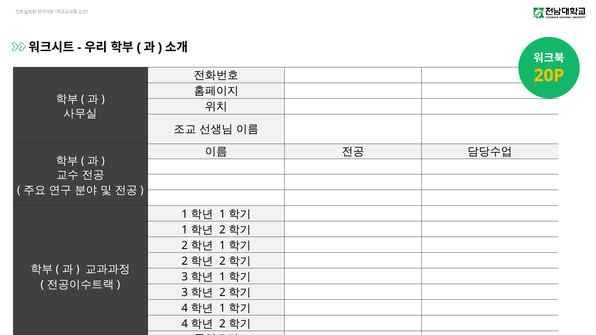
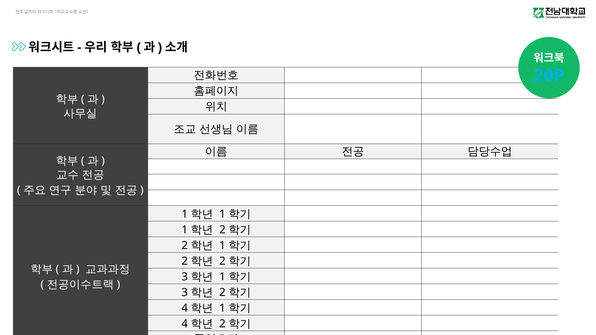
20P colour: yellow -> light blue (549, 76)
